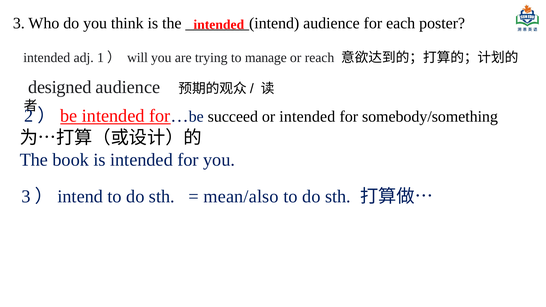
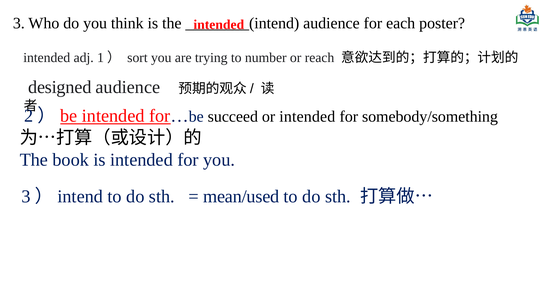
will: will -> sort (137, 58)
manage: manage -> number (266, 58)
mean/also: mean/also -> mean/used (241, 197)
